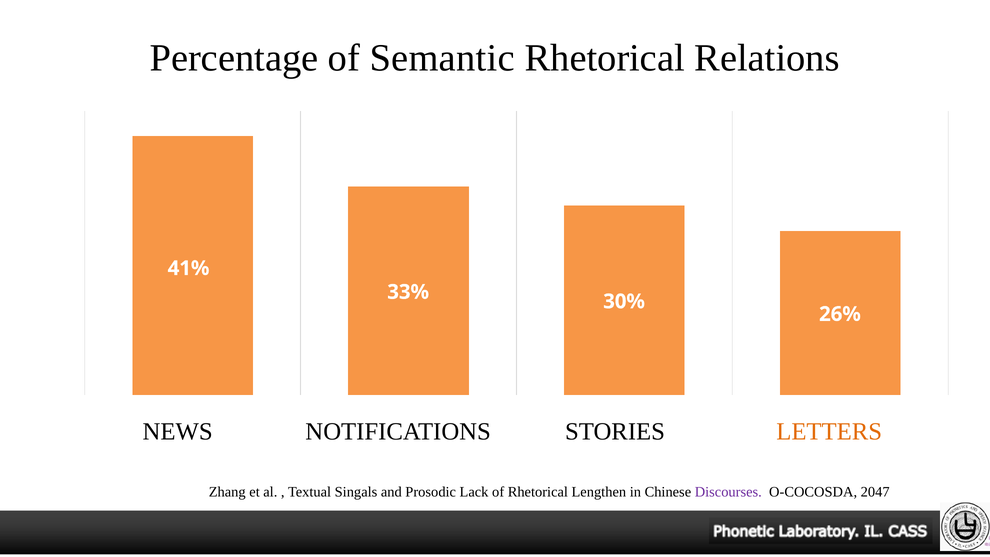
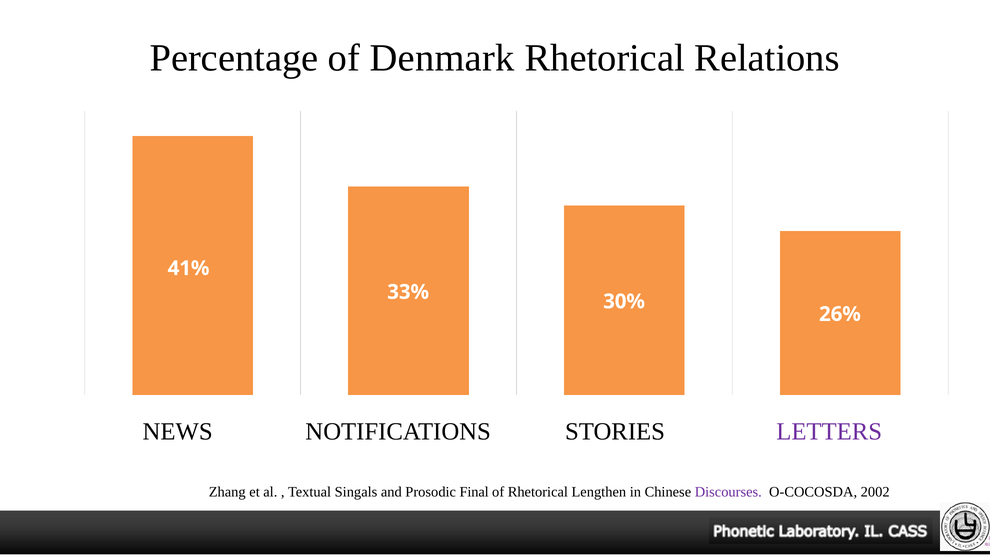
Semantic: Semantic -> Denmark (442, 58)
LETTERS colour: orange -> purple (829, 432)
Lack: Lack -> Final (474, 492)
2047: 2047 -> 2002 (875, 492)
